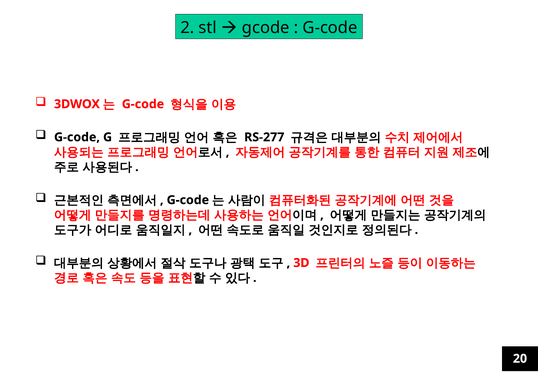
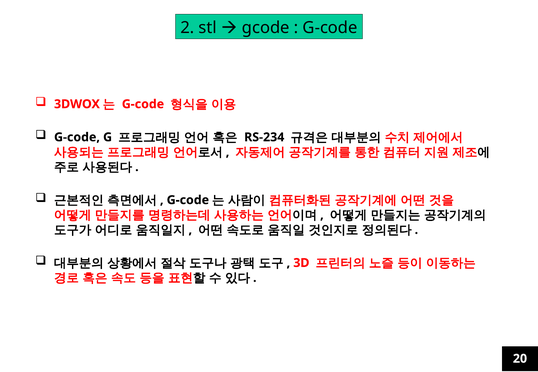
RS-277: RS-277 -> RS-234 (264, 137)
